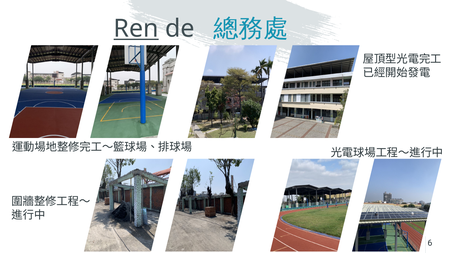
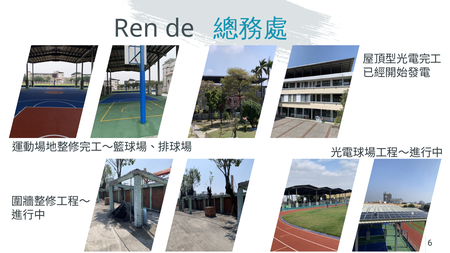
Ren underline: present -> none (136, 29)
